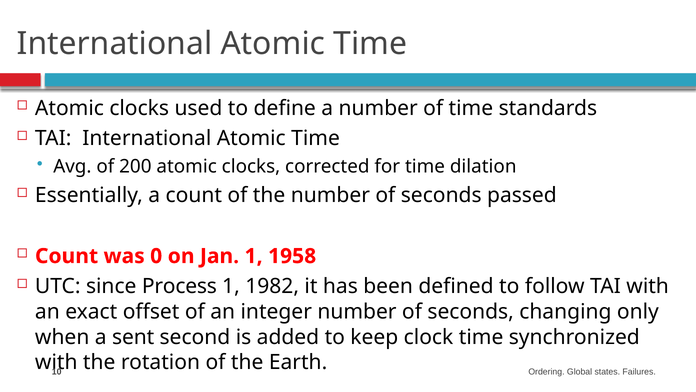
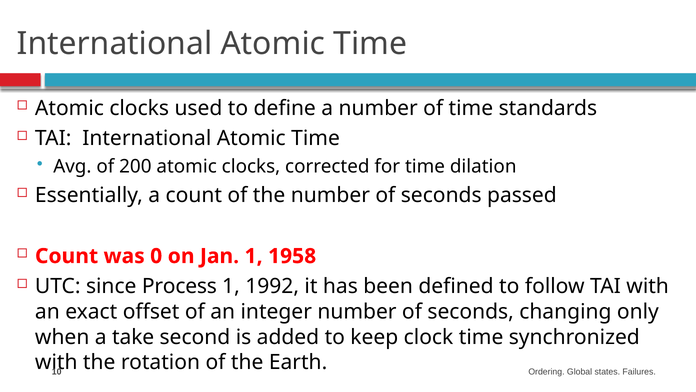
1982: 1982 -> 1992 (272, 286)
sent: sent -> take (133, 337)
